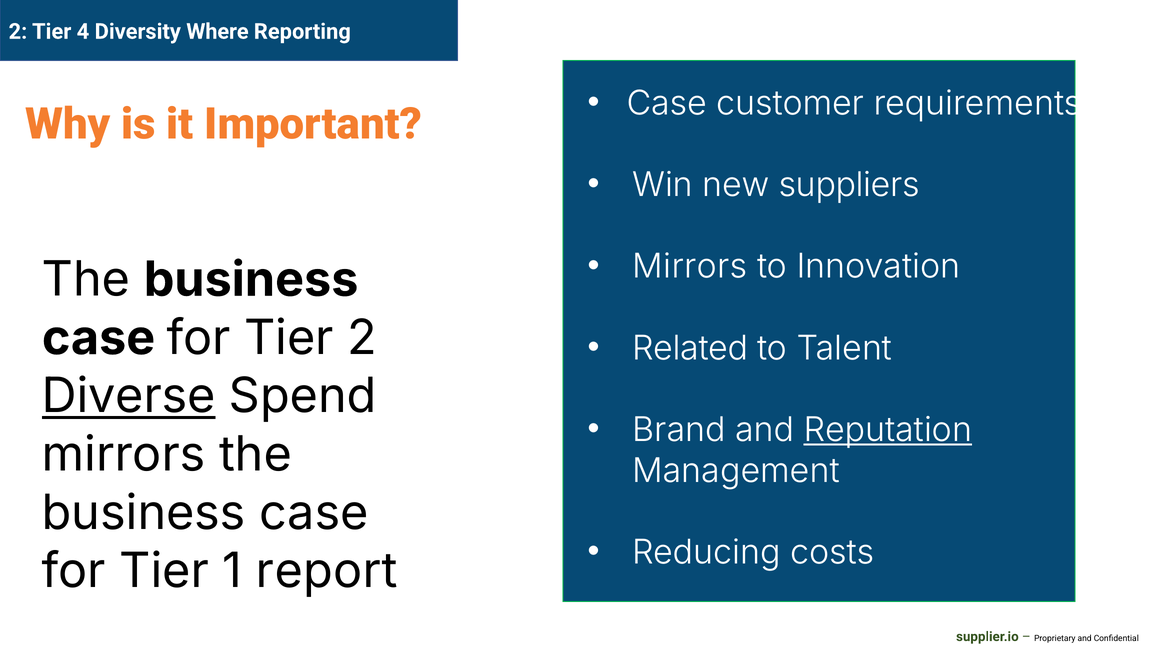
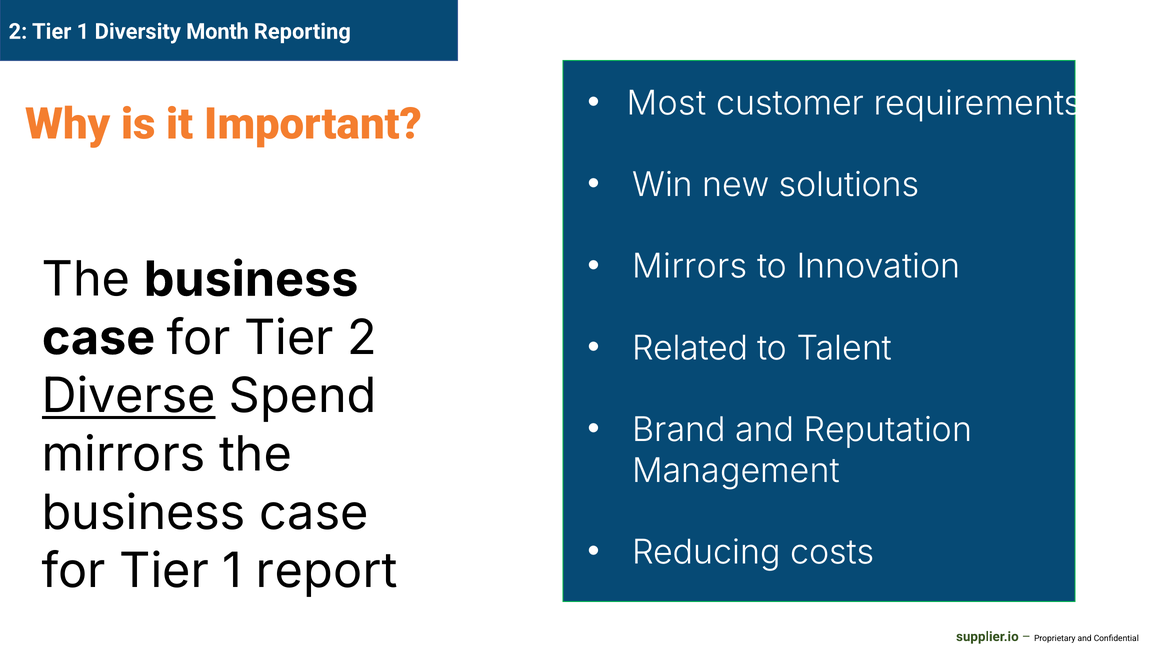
2 Tier 4: 4 -> 1 (83, 32)
Where: Where -> Month (217, 32)
Case: Case -> Most (666, 103)
suppliers: suppliers -> solutions (849, 185)
Reputation underline: present -> none (888, 430)
